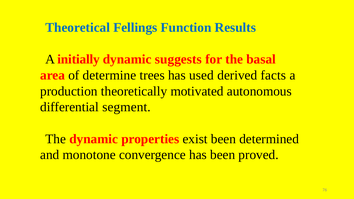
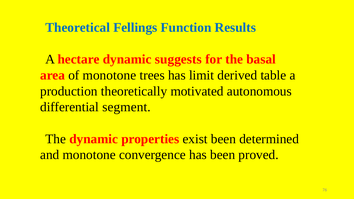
initially: initially -> hectare (79, 59)
of determine: determine -> monotone (109, 75)
used: used -> limit (202, 75)
facts: facts -> table (273, 75)
